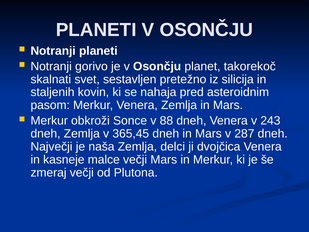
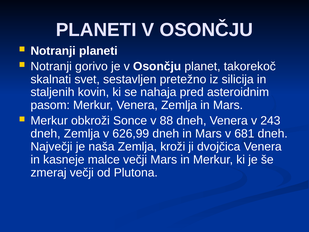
365,45: 365,45 -> 626,99 (131, 134)
287: 287 -> 681 (244, 134)
delci: delci -> kroži (173, 147)
